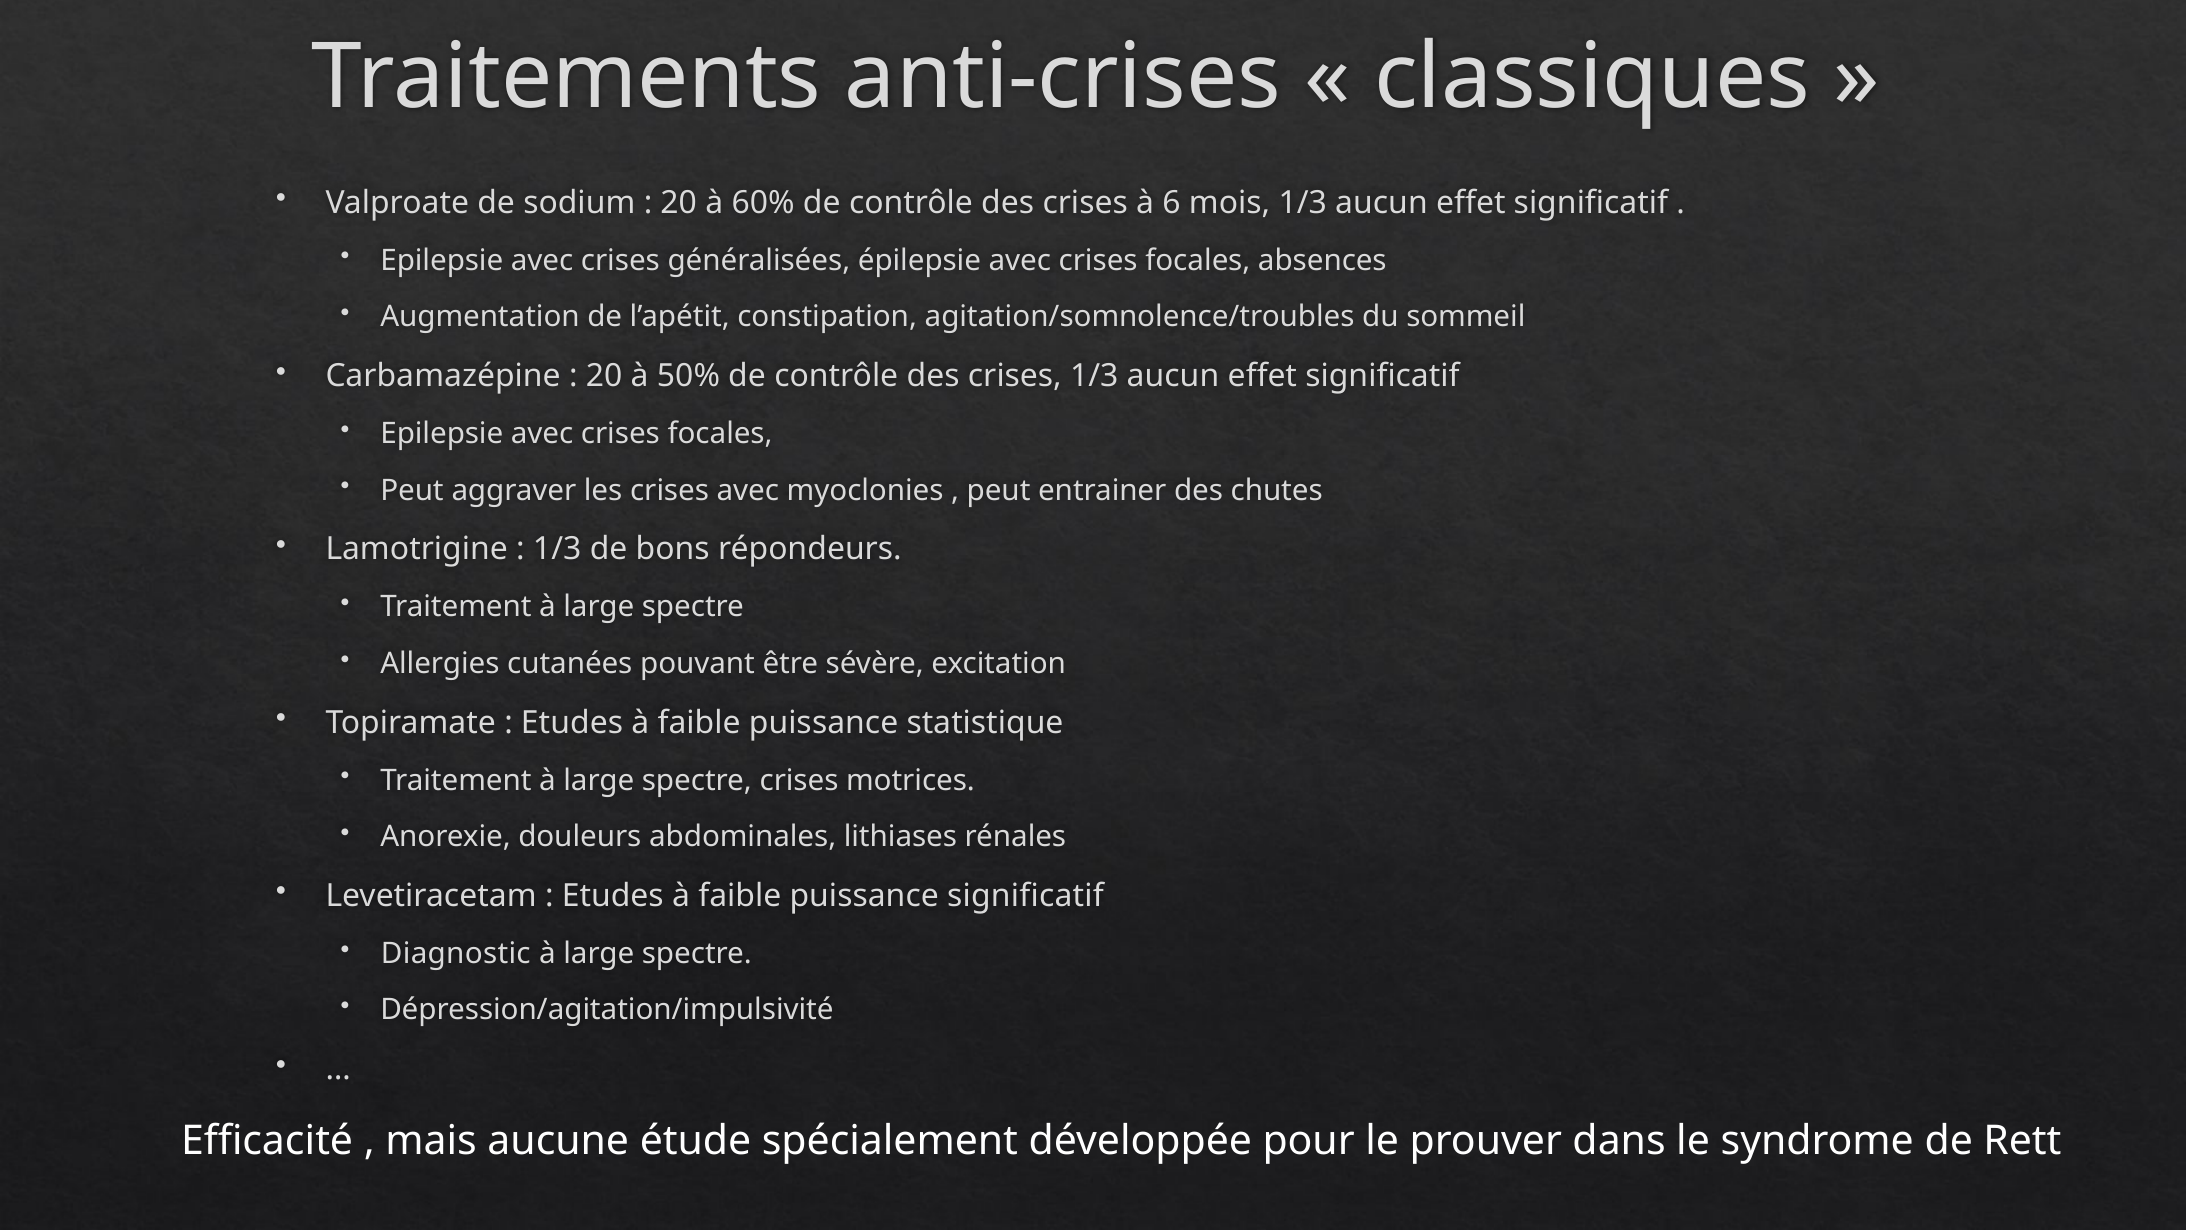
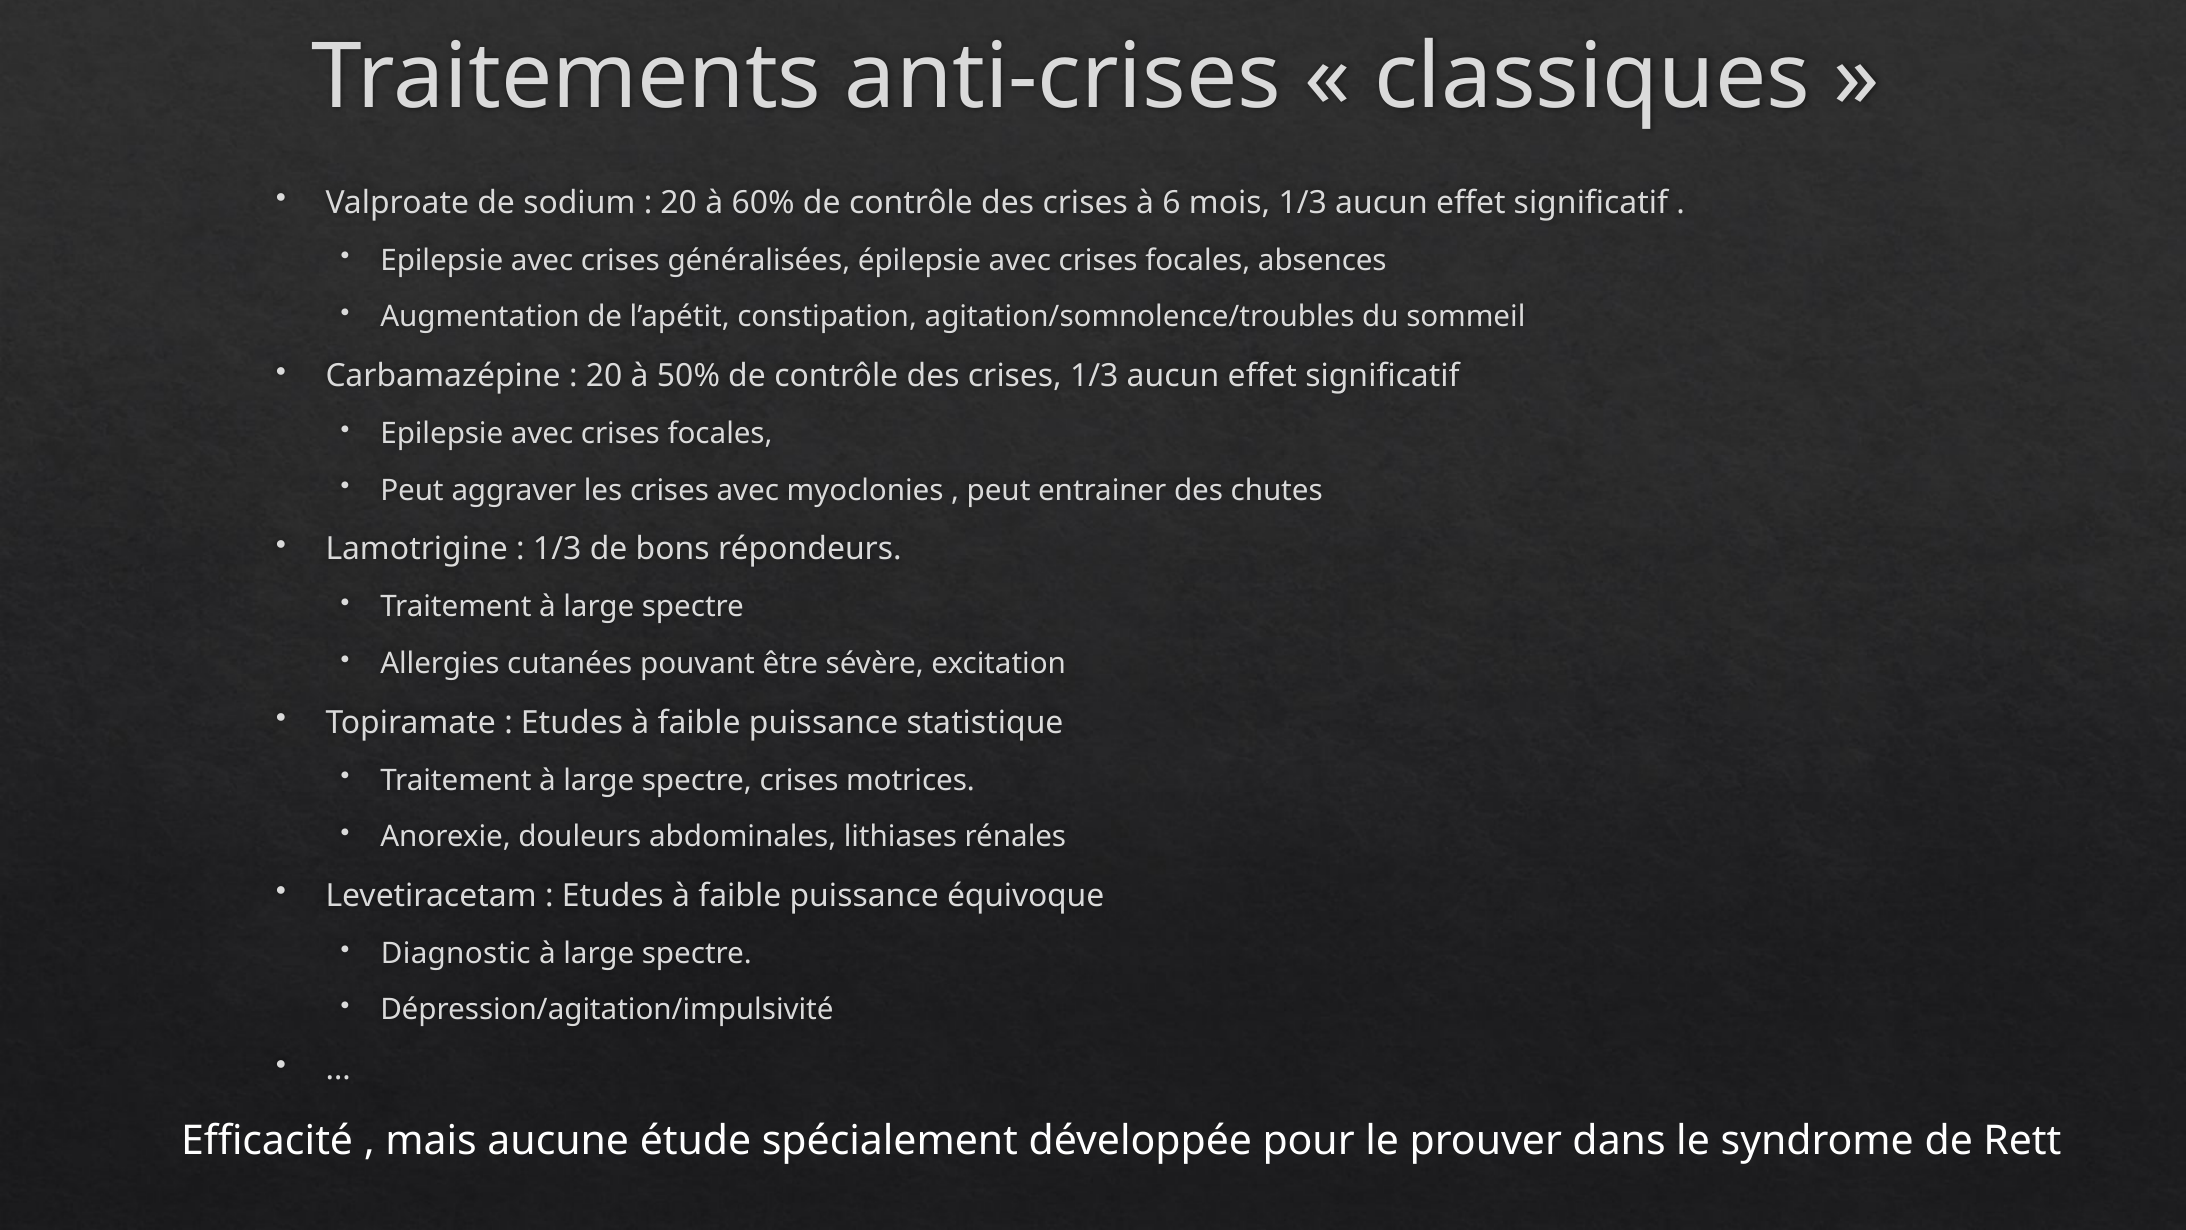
puissance significatif: significatif -> équivoque (1026, 896)
